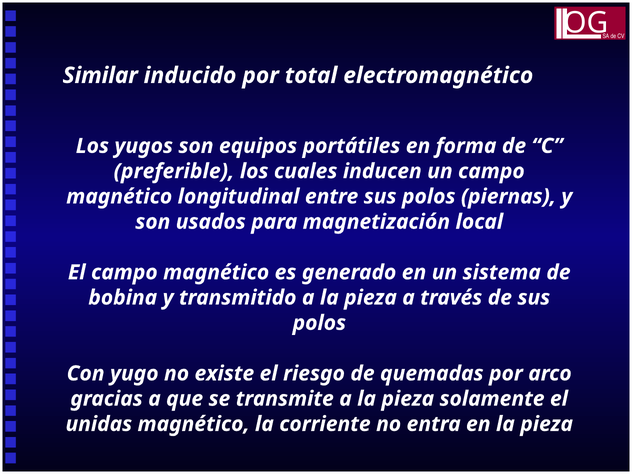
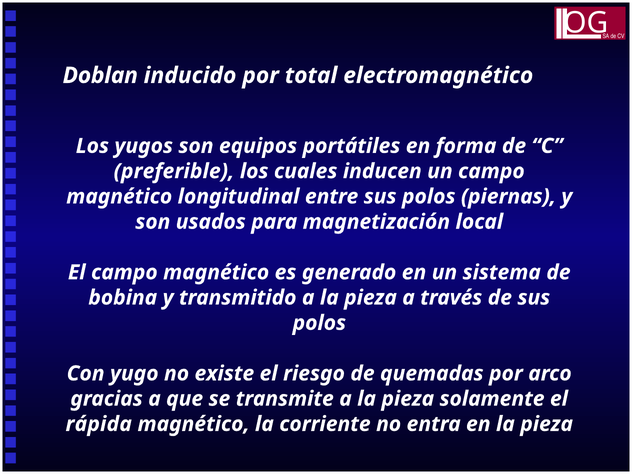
Similar: Similar -> Doblan (100, 75)
unidas: unidas -> rápida (99, 424)
